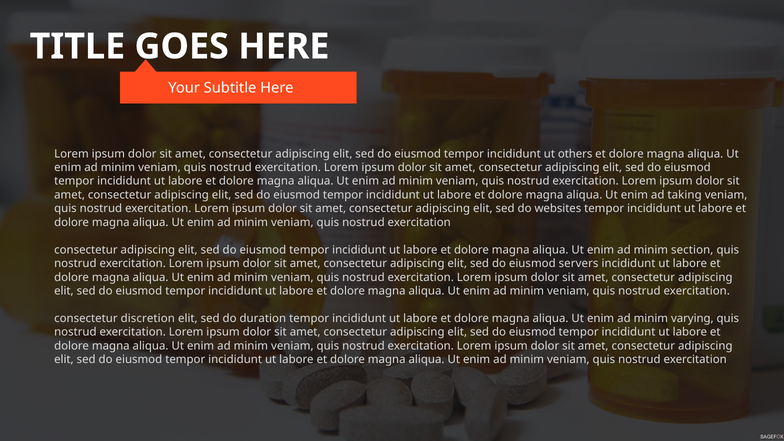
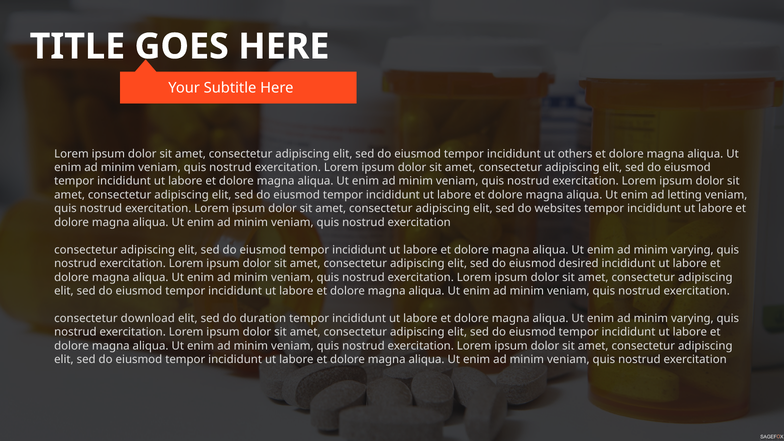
taking: taking -> letting (685, 195)
section: section -> varying (692, 250)
servers: servers -> desired (579, 264)
discretion: discretion -> download (148, 318)
